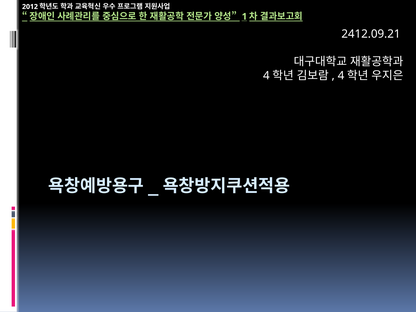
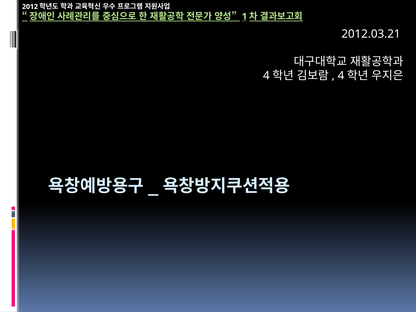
2412.09.21: 2412.09.21 -> 2012.03.21 (371, 34)
